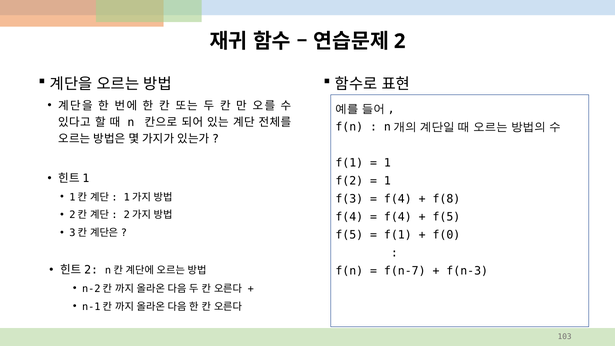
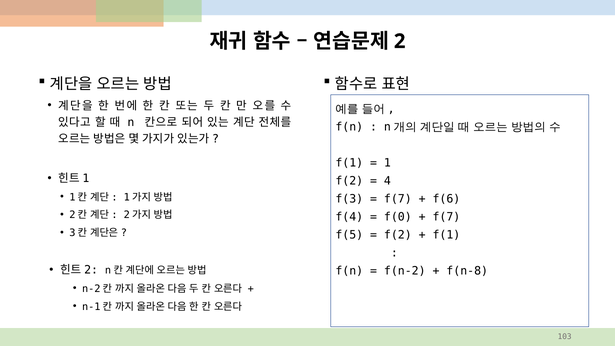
1: 1 -> 4 (387, 181)
f(4: f(4 -> f(7 (398, 199)
f(8: f(8 -> f(6 (446, 199)
f(4: f(4 -> f(0 (398, 217)
f(5: f(5 -> f(7 (446, 217)
f(1: f(1 -> f(2 (398, 235)
f(0: f(0 -> f(1 (446, 235)
f(n-7: f(n-7 -> f(n-2 (405, 271)
f(n-3: f(n-3 -> f(n-8 (467, 271)
